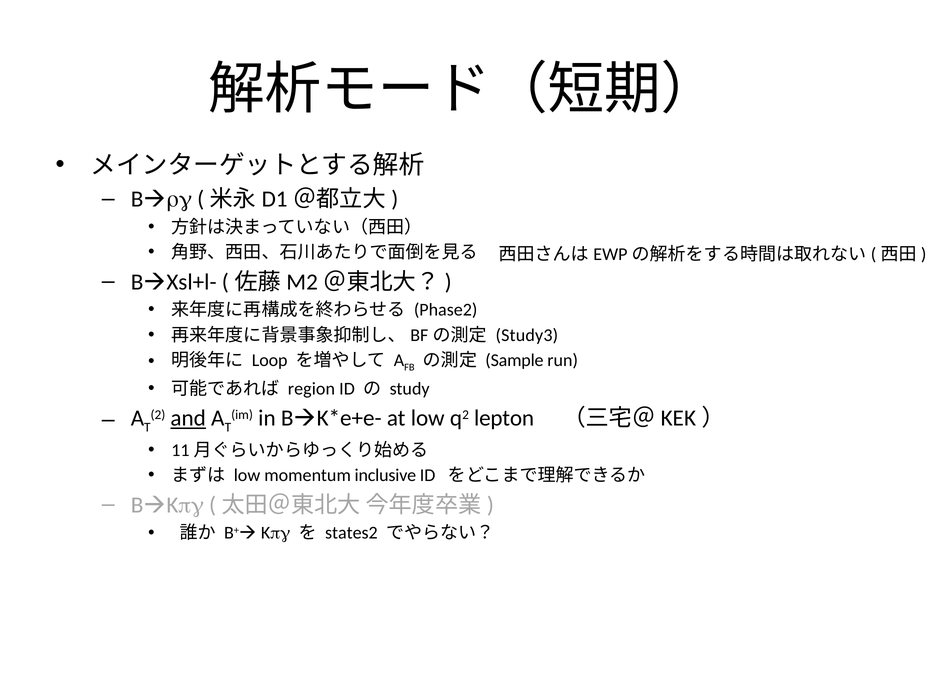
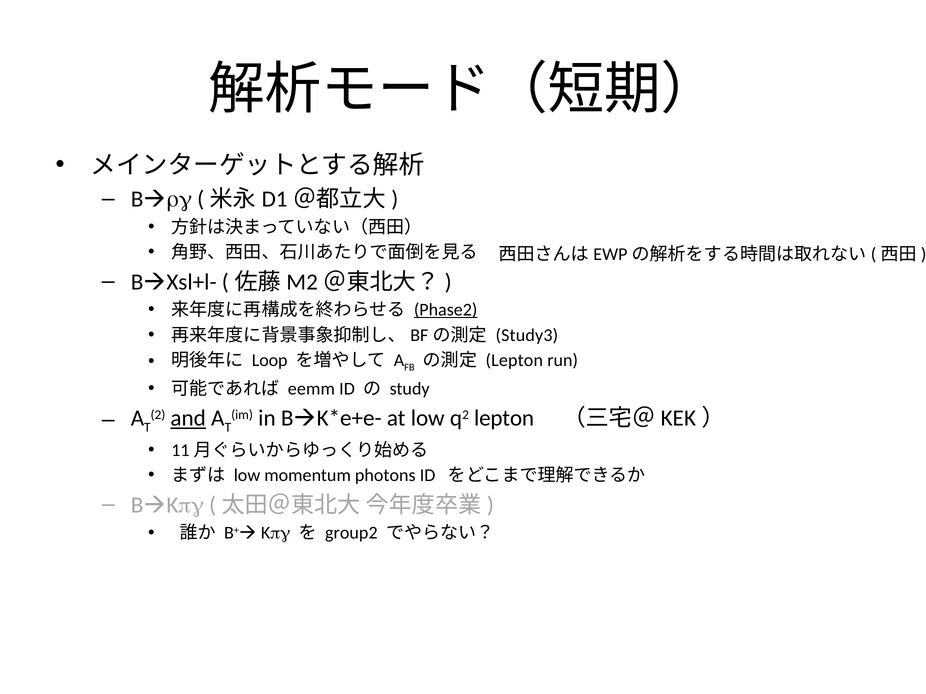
Phase2 underline: none -> present (446, 310)
Sample: Sample -> Lepton (514, 361)
region: region -> eemm (311, 389)
inclusive: inclusive -> photons (385, 476)
states2: states2 -> group2 (351, 533)
